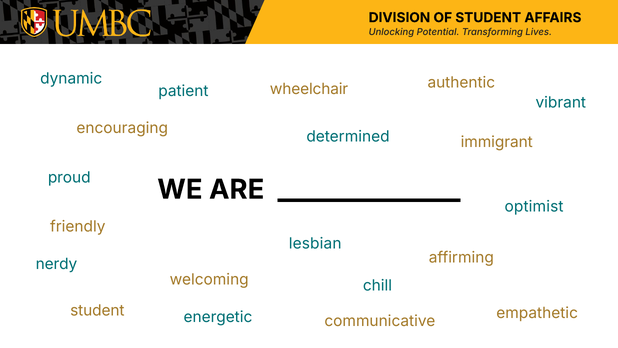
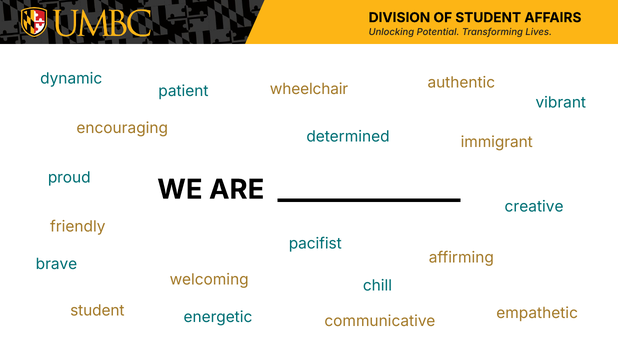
optimist: optimist -> creative (534, 207)
lesbian: lesbian -> pacifist (315, 244)
nerdy: nerdy -> brave (56, 264)
